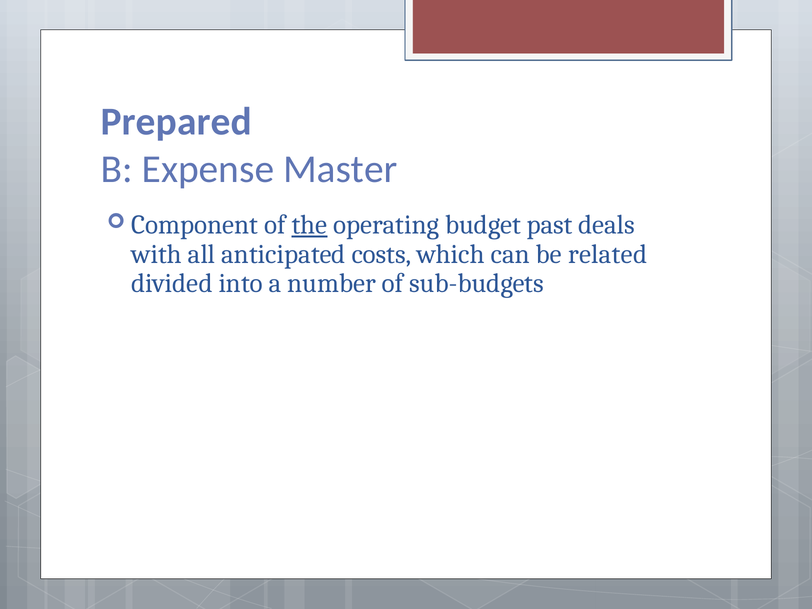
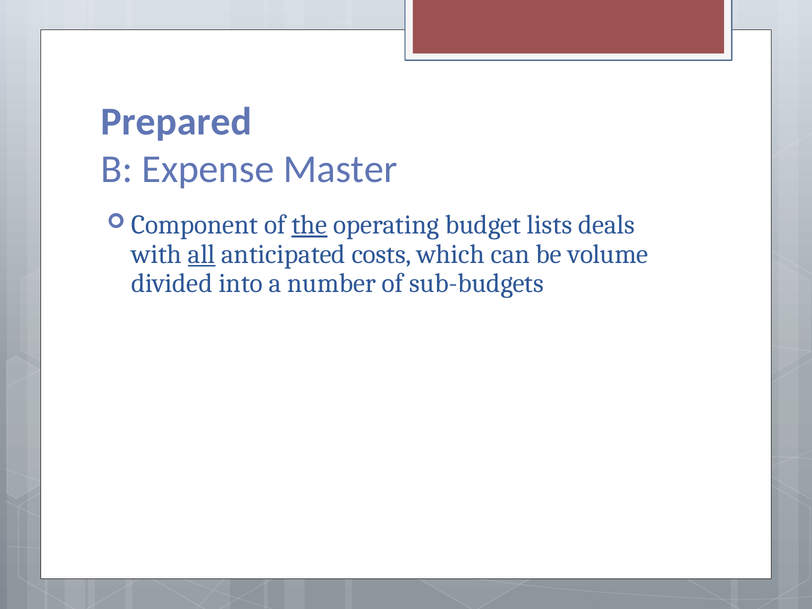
past: past -> lists (549, 225)
all underline: none -> present (202, 254)
related: related -> volume (608, 254)
